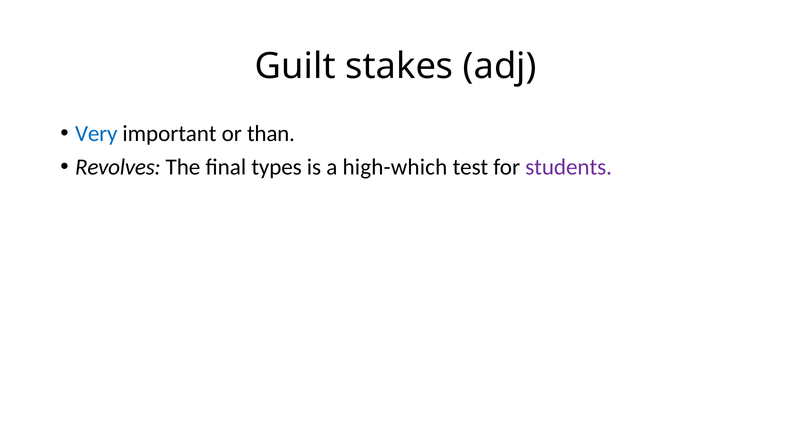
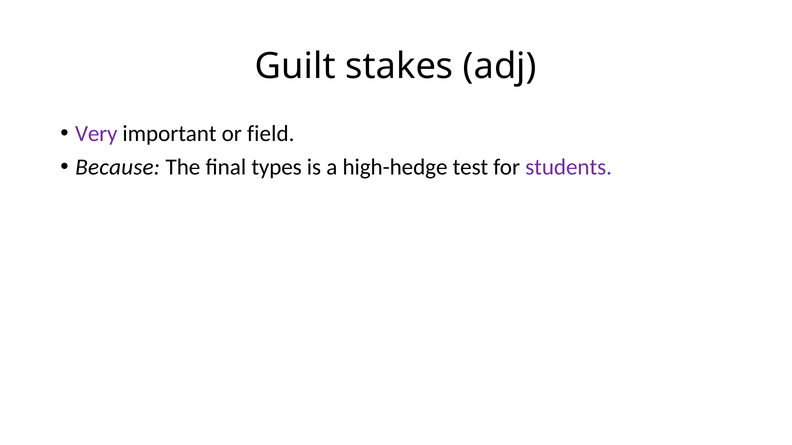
Very colour: blue -> purple (96, 134)
than: than -> field (271, 134)
Revolves: Revolves -> Because (118, 167)
high-which: high-which -> high-hedge (395, 167)
